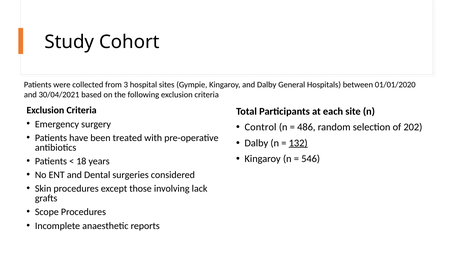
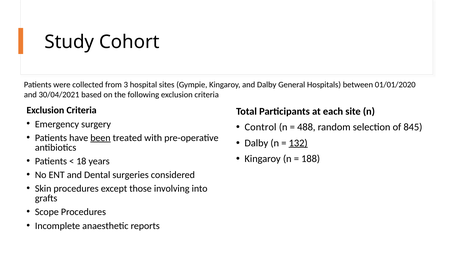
486: 486 -> 488 (306, 127)
202: 202 -> 845 (413, 127)
been underline: none -> present (100, 138)
546: 546 -> 188 (311, 159)
lack: lack -> into (200, 189)
